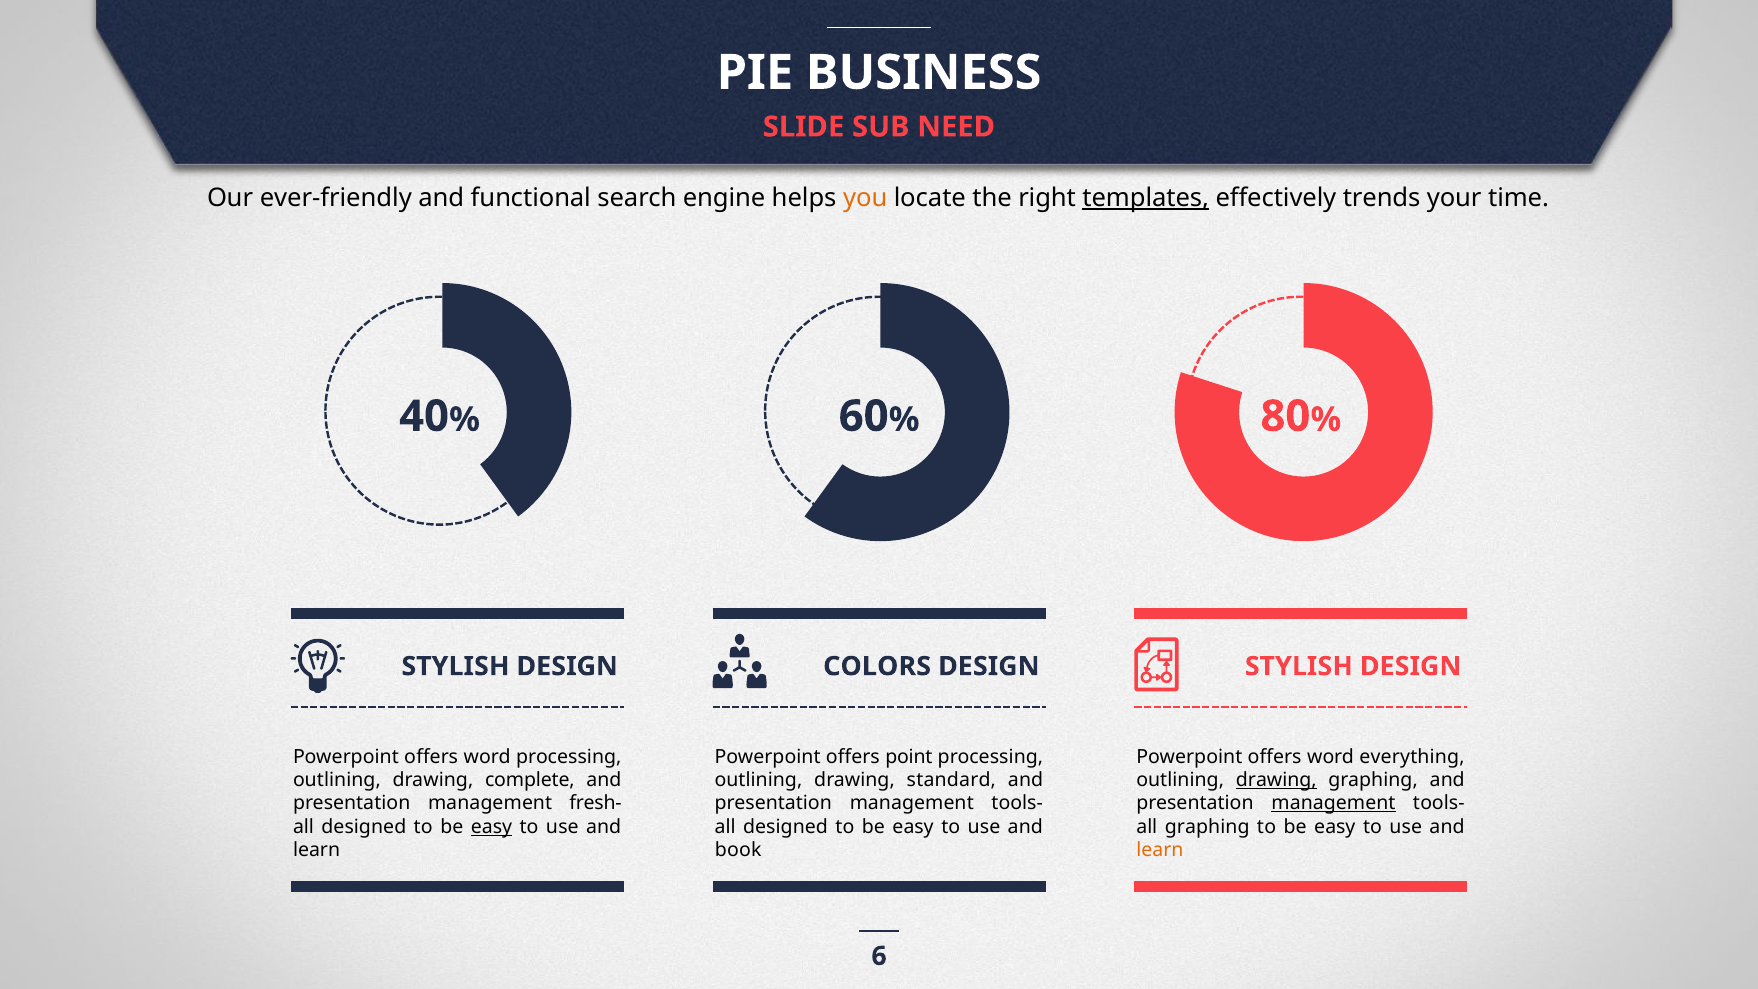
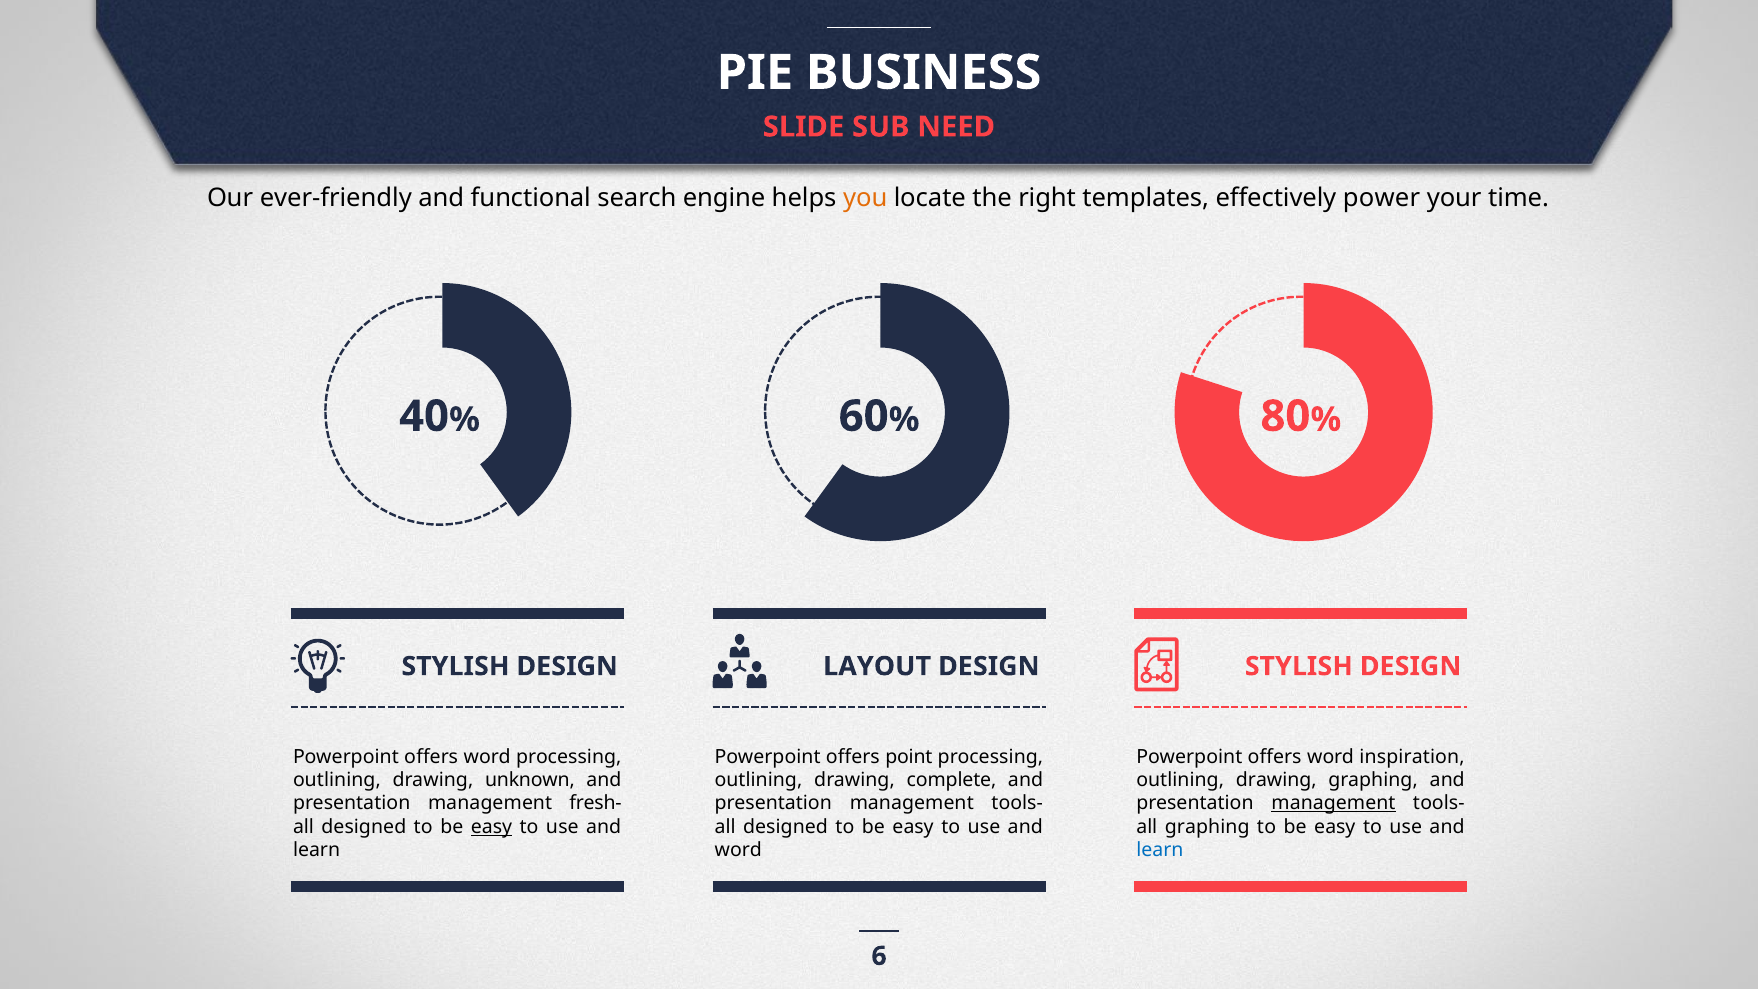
templates underline: present -> none (1146, 198)
trends: trends -> power (1381, 198)
COLORS: COLORS -> LAYOUT (877, 666)
everything: everything -> inspiration (1412, 756)
complete: complete -> unknown (530, 780)
standard: standard -> complete (951, 780)
drawing underline: present -> none (1276, 780)
book: book -> word (738, 850)
learn colour: orange -> blue (1160, 850)
